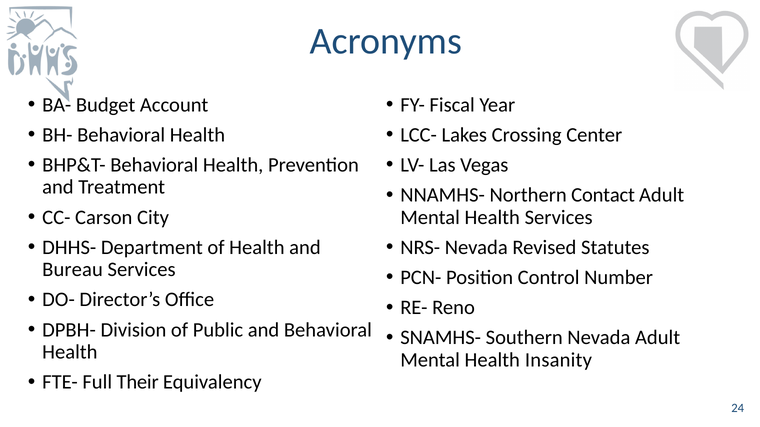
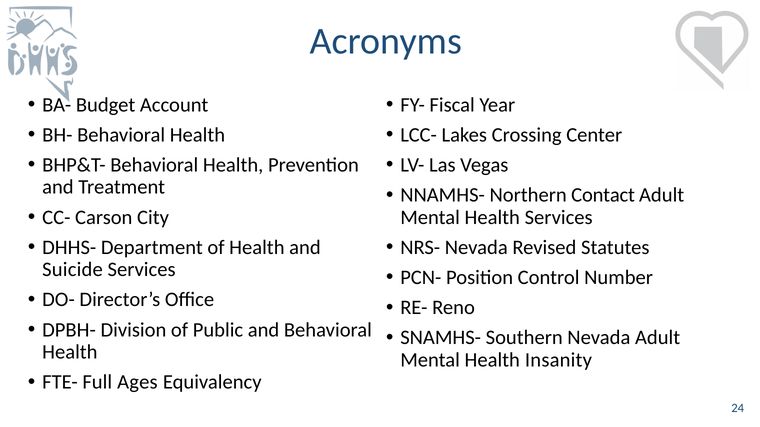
Bureau: Bureau -> Suicide (73, 270)
Their: Their -> Ages (137, 382)
